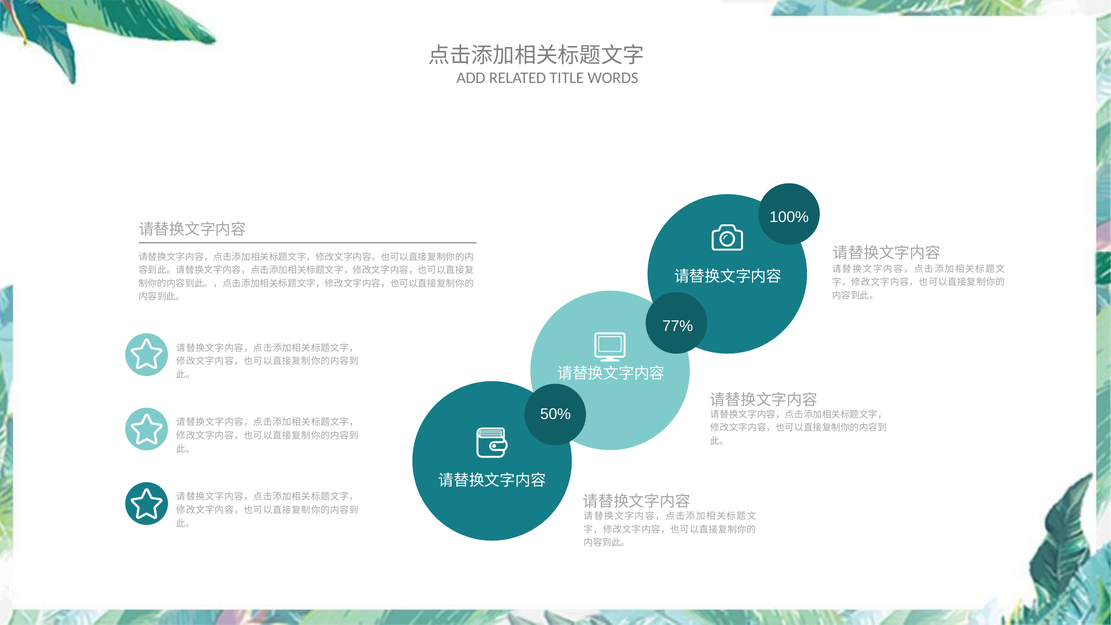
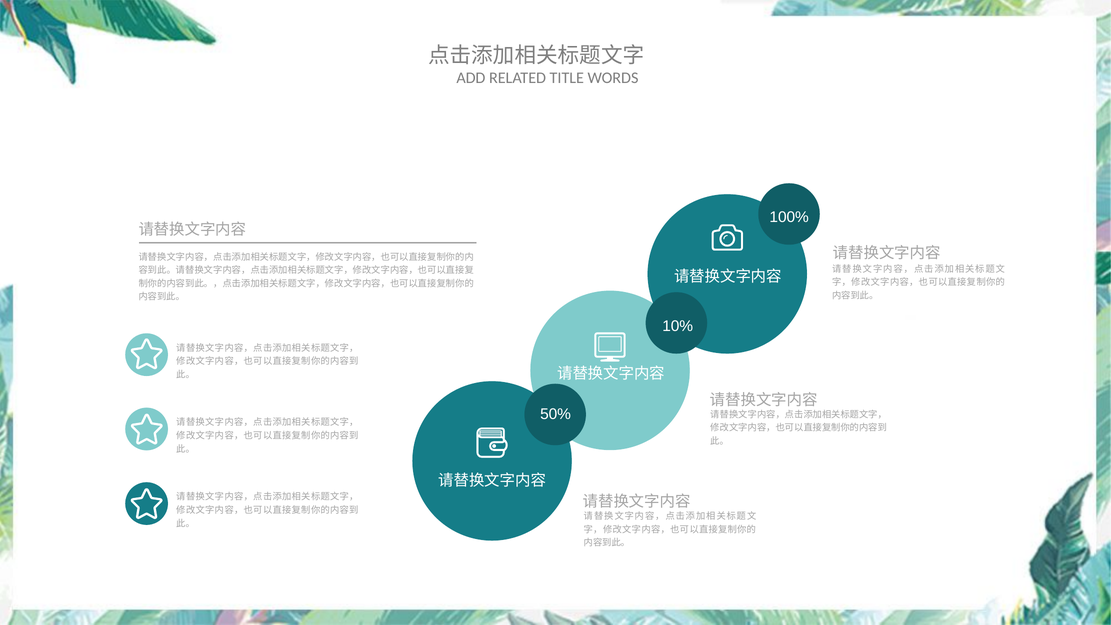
77%: 77% -> 10% (678, 326)
